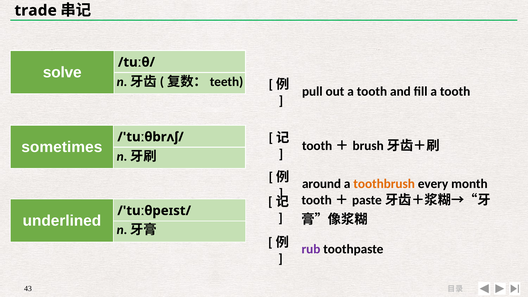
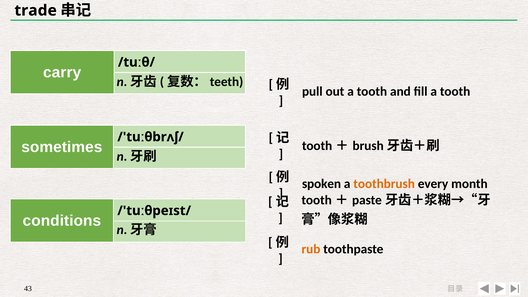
solve: solve -> carry (62, 72)
around: around -> spoken (321, 184)
underlined: underlined -> conditions (62, 221)
rub colour: purple -> orange (311, 249)
